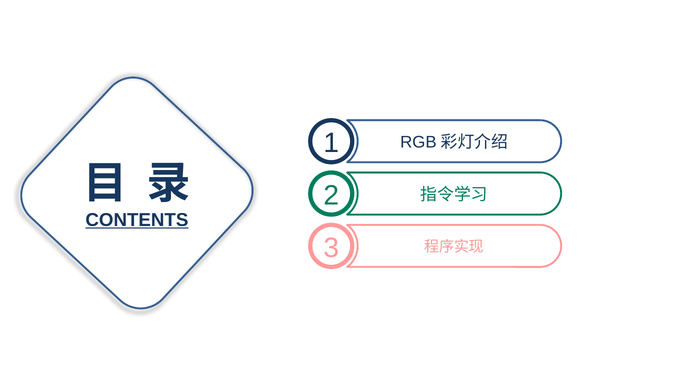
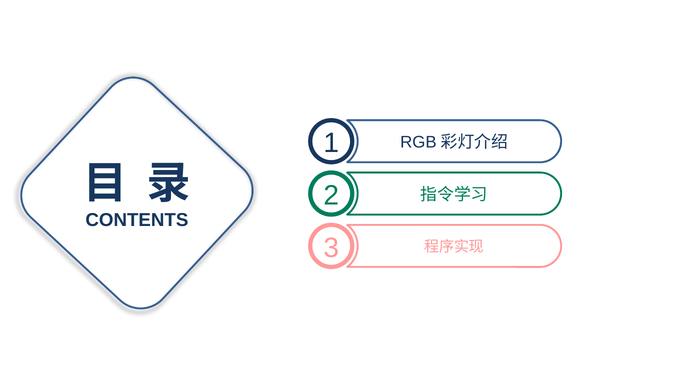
CONTENTS underline: present -> none (137, 220)
